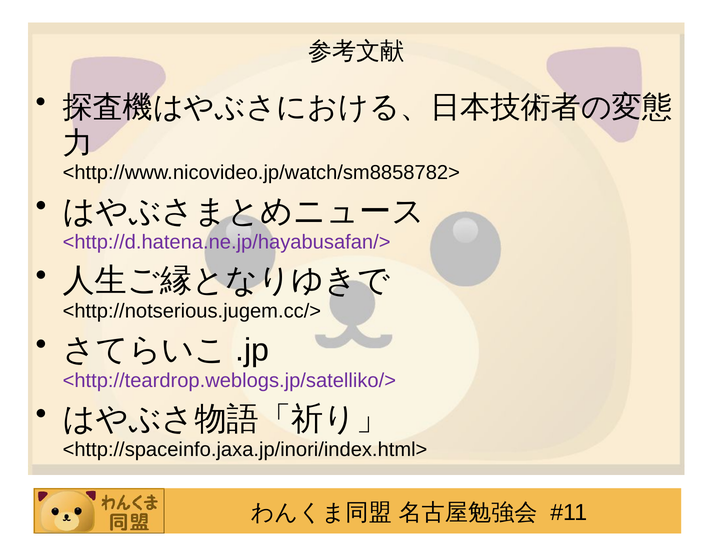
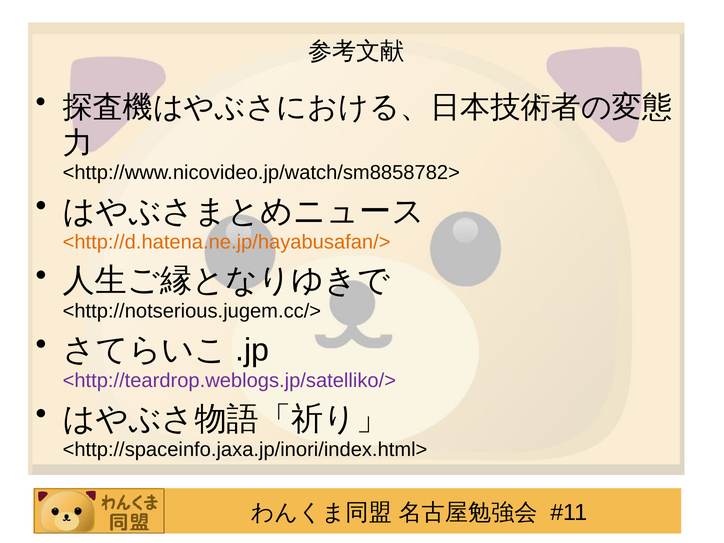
<http://d.hatena.ne.jp/hayabusafan/> colour: purple -> orange (227, 242)
